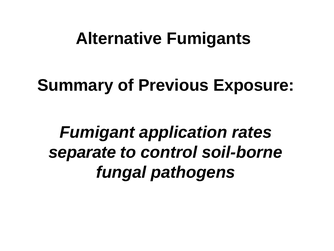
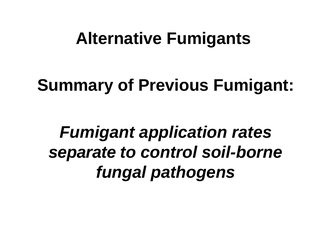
Previous Exposure: Exposure -> Fumigant (254, 85)
